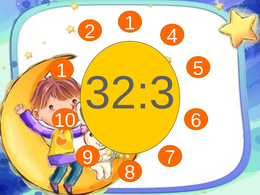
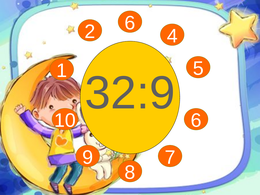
2 1: 1 -> 6 (130, 23)
32:3: 32:3 -> 32:9 (130, 93)
